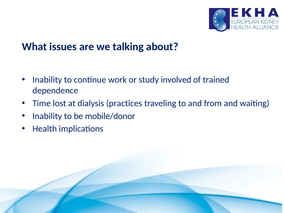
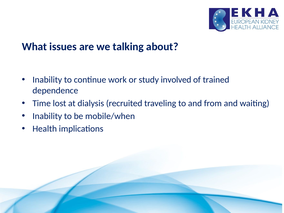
practices: practices -> recruited (124, 103)
mobile/donor: mobile/donor -> mobile/when (110, 116)
